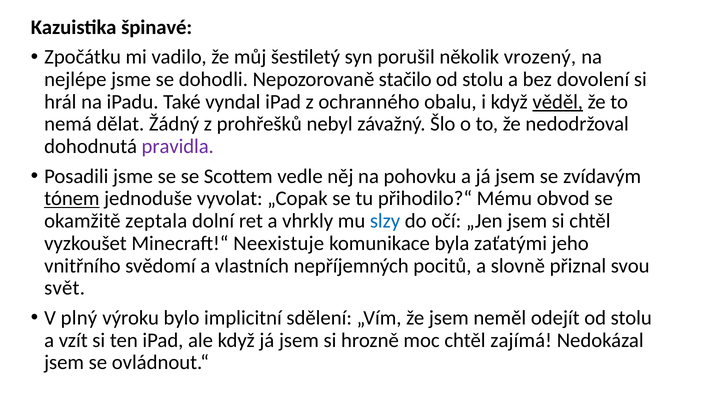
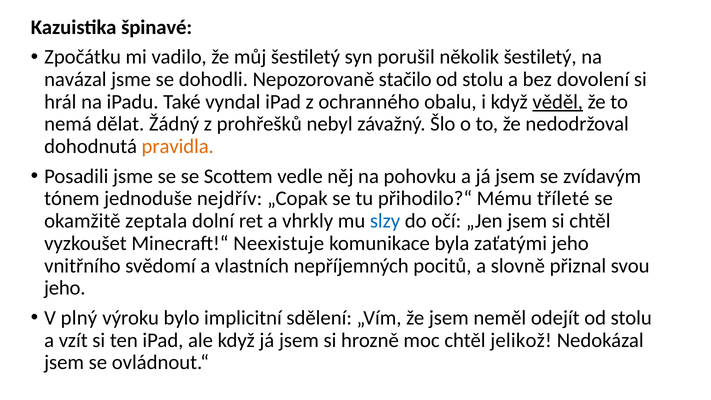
několik vrozený: vrozený -> šestiletý (540, 57)
nejlépe: nejlépe -> navázal (75, 79)
pravidla colour: purple -> orange (178, 146)
tónem underline: present -> none (72, 199)
vyvolat: vyvolat -> nejdřív (230, 199)
obvod: obvod -> tříleté (563, 199)
svět: svět -> jeho (65, 288)
zajímá: zajímá -> jelikož (521, 340)
